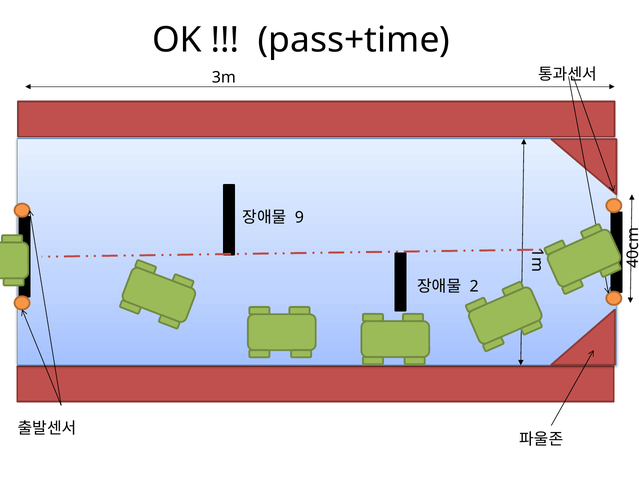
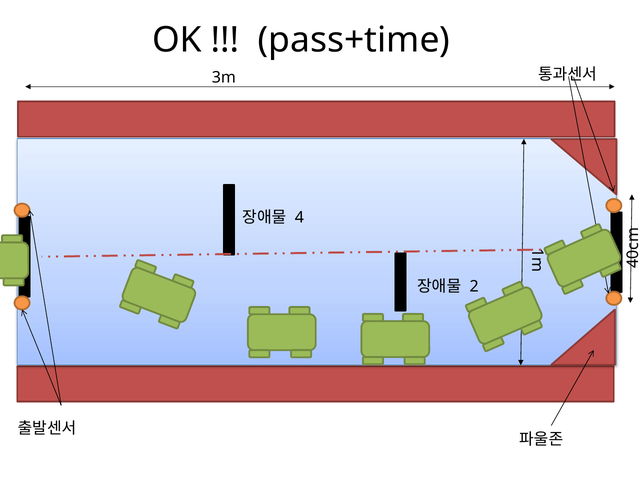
9: 9 -> 4 (299, 217)
